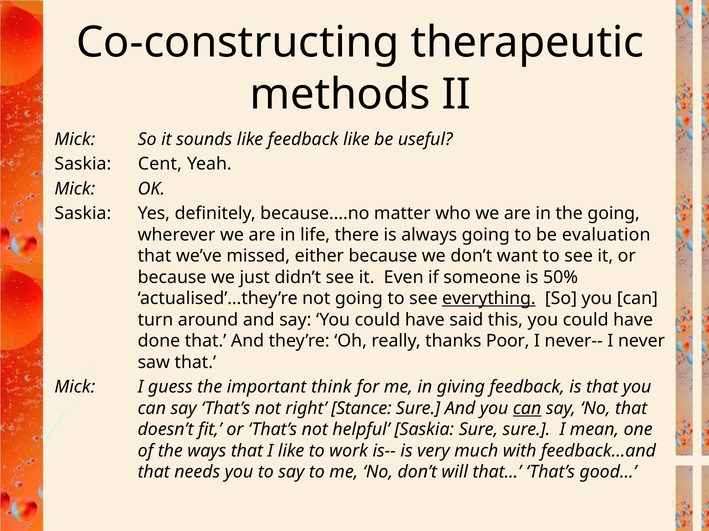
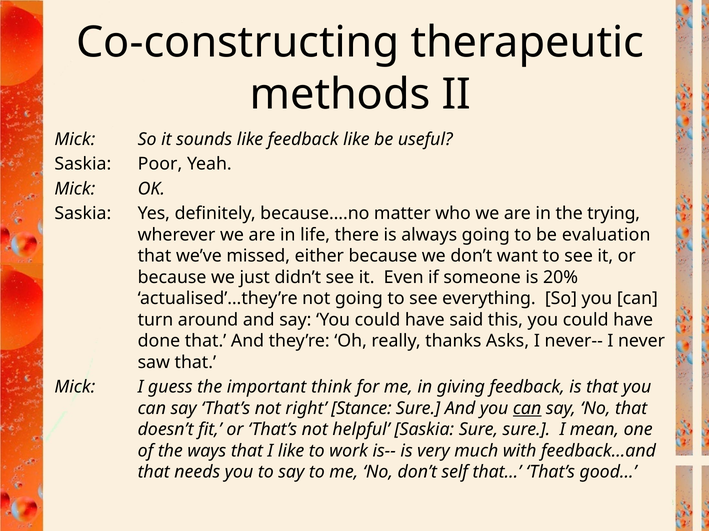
Cent: Cent -> Poor (160, 164)
the going: going -> trying (614, 214)
50%: 50% -> 20% (561, 278)
everything underline: present -> none (489, 299)
Poor: Poor -> Asks (508, 342)
will: will -> self (455, 473)
